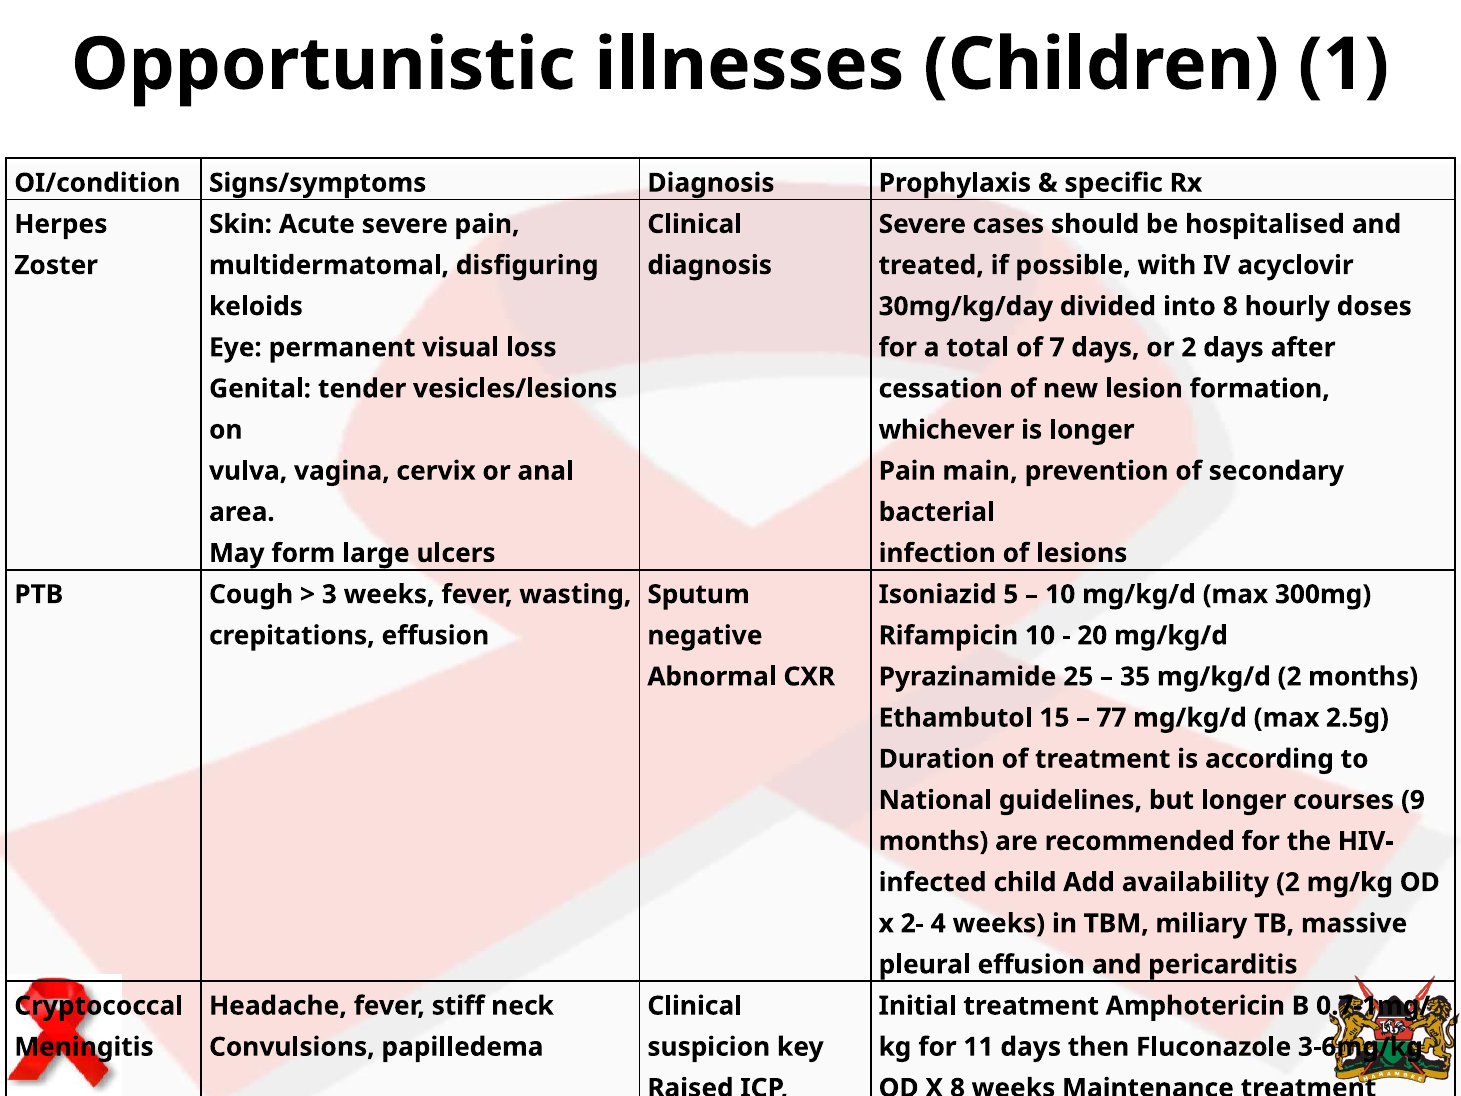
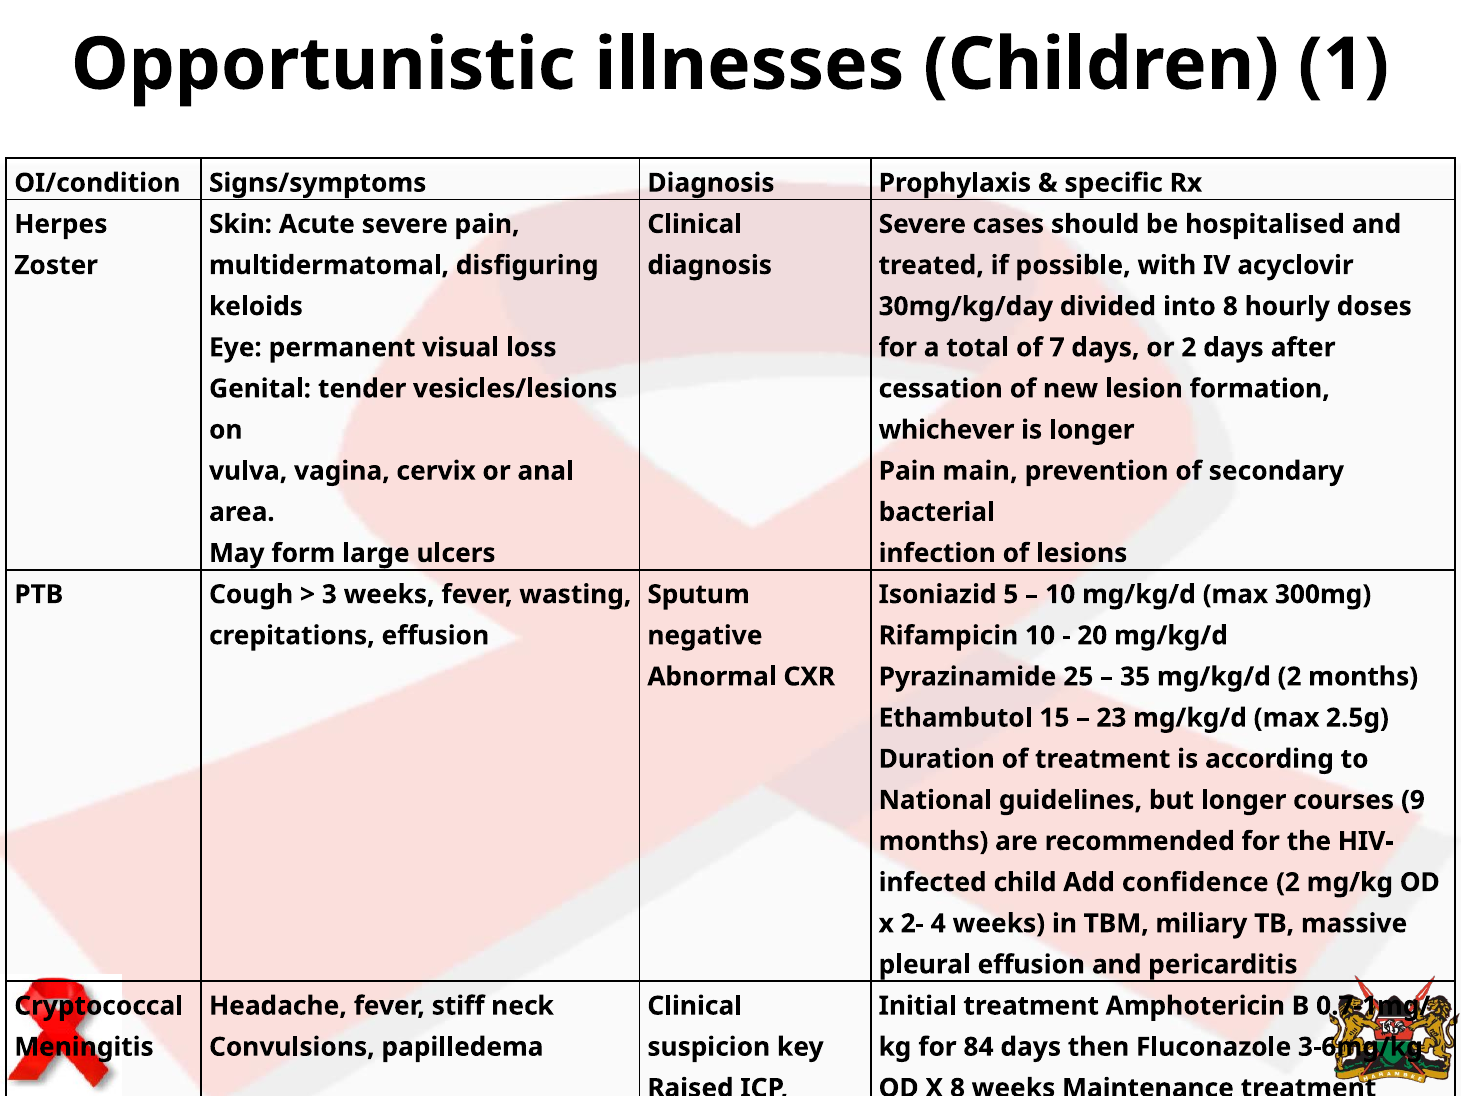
77: 77 -> 23 (1111, 718)
availability: availability -> confidence (1195, 882)
11: 11 -> 84 (978, 1047)
